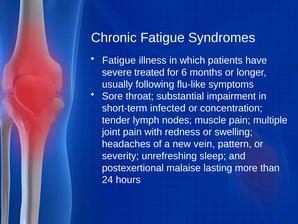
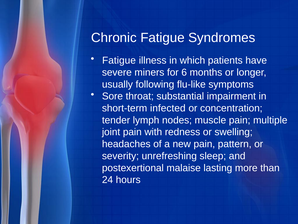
treated: treated -> miners (149, 72)
new vein: vein -> pain (204, 144)
